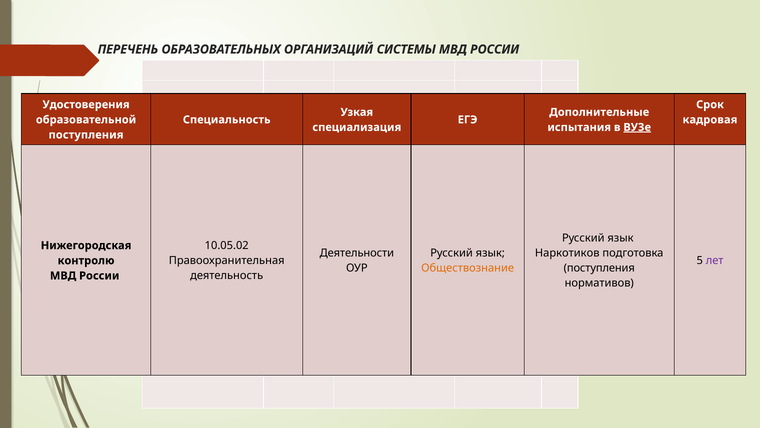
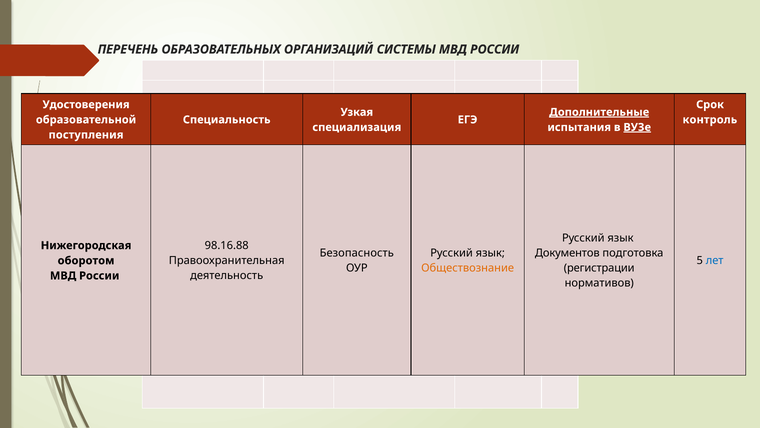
Дополнительные underline: none -> present (599, 112)
кадровая: кадровая -> контроль (710, 120)
10.05.02: 10.05.02 -> 98.16.88 (227, 245)
Деятельности: Деятельности -> Безопасность (357, 253)
Наркотиков: Наркотиков -> Документов (567, 253)
лет colour: purple -> blue (715, 260)
контролю: контролю -> оборотом (86, 260)
поступления: поступления -> регистрации (599, 268)
